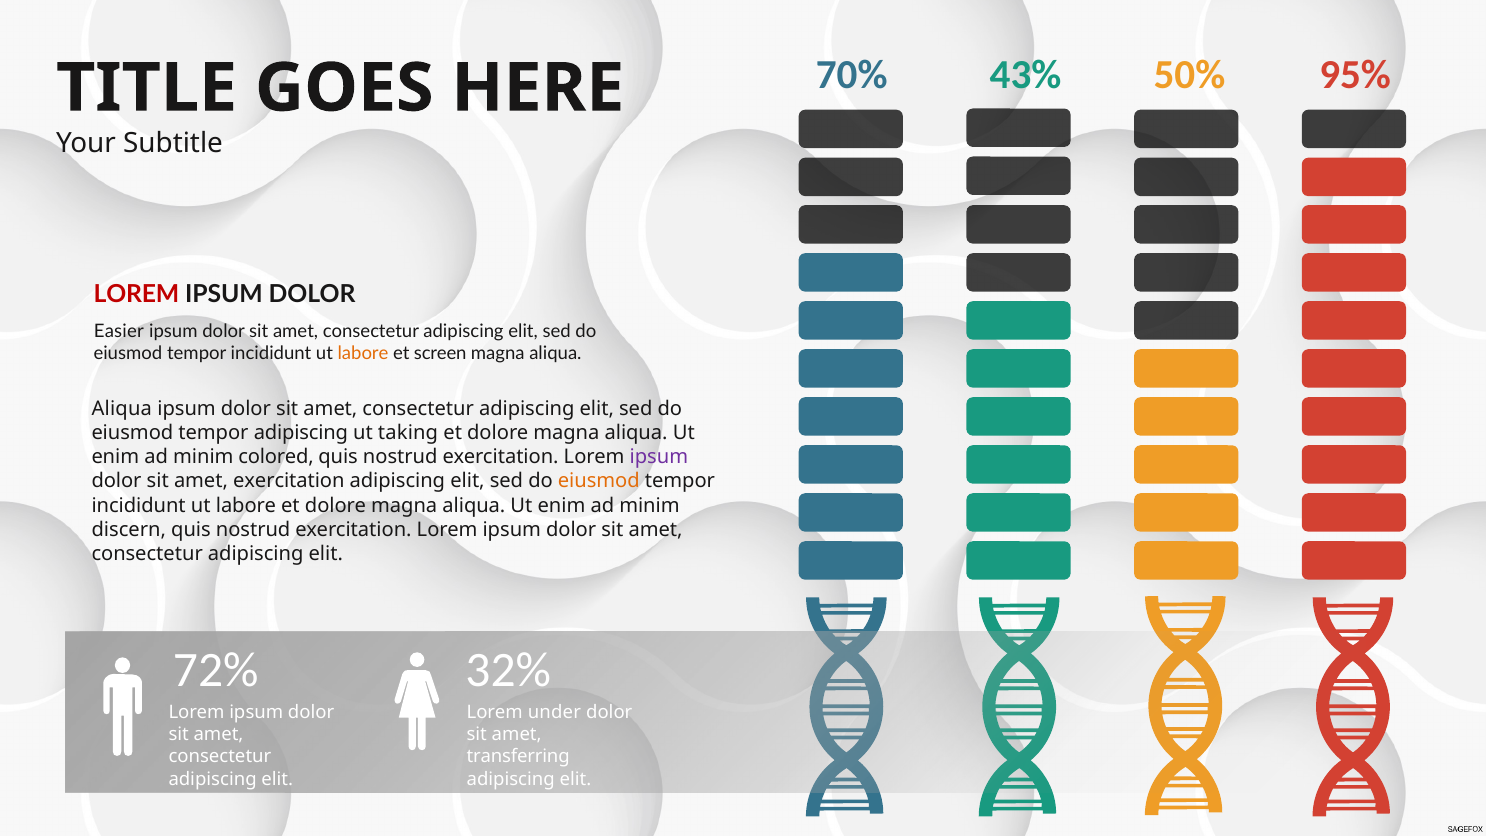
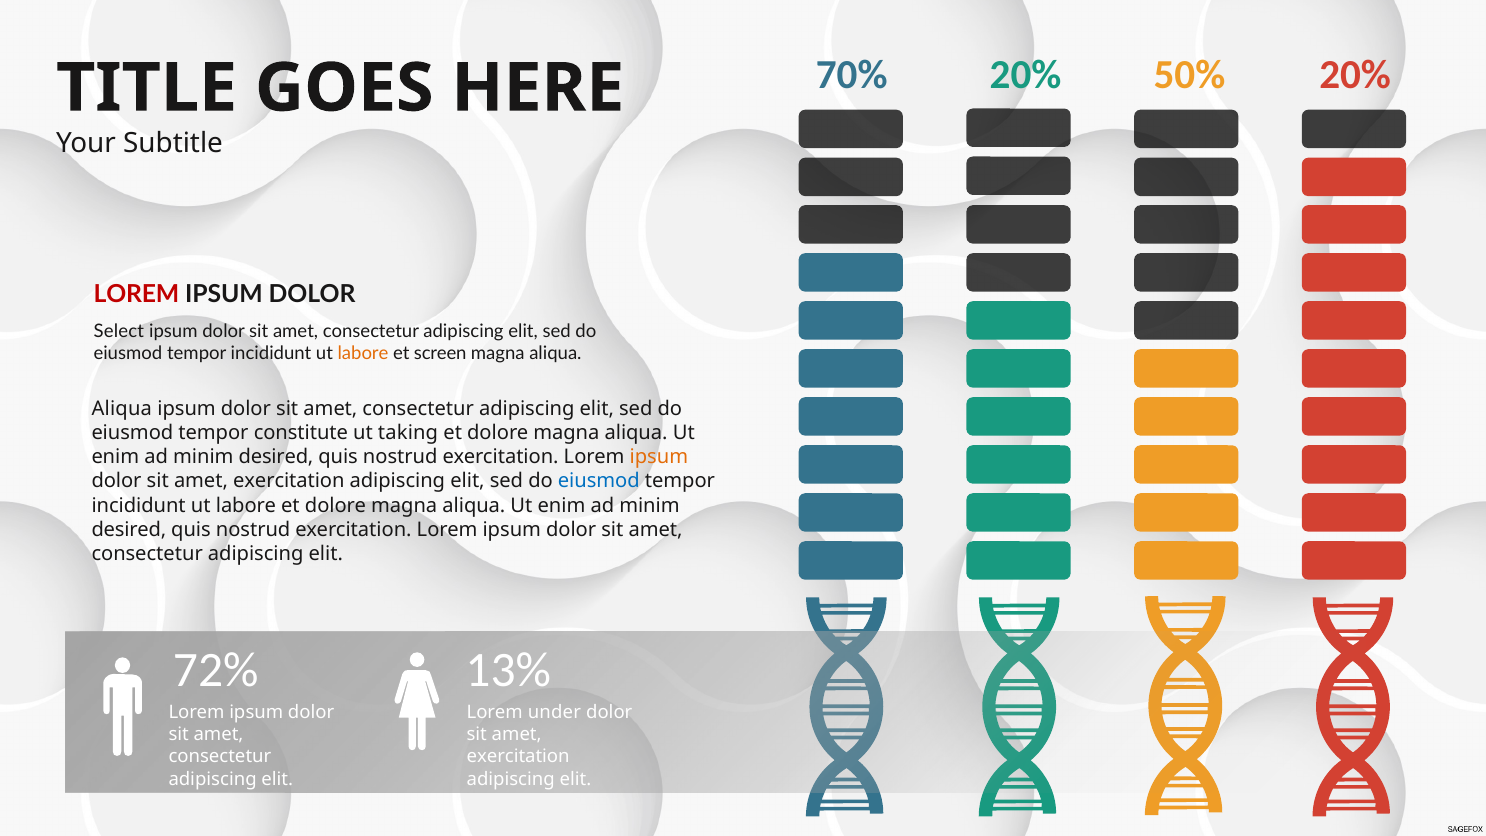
70% 43%: 43% -> 20% (1026, 75)
50% 95%: 95% -> 20% (1355, 75)
Easier: Easier -> Select (119, 331)
tempor adipiscing: adipiscing -> constitute (301, 433)
colored: colored -> desired (276, 457)
ipsum colour: purple -> orange (659, 457)
eiusmod colour: orange -> blue (599, 481)
discern: discern -> desired (129, 529)
32%: 32% -> 13% (508, 670)
transferring: transferring -> exercitation (518, 757)
